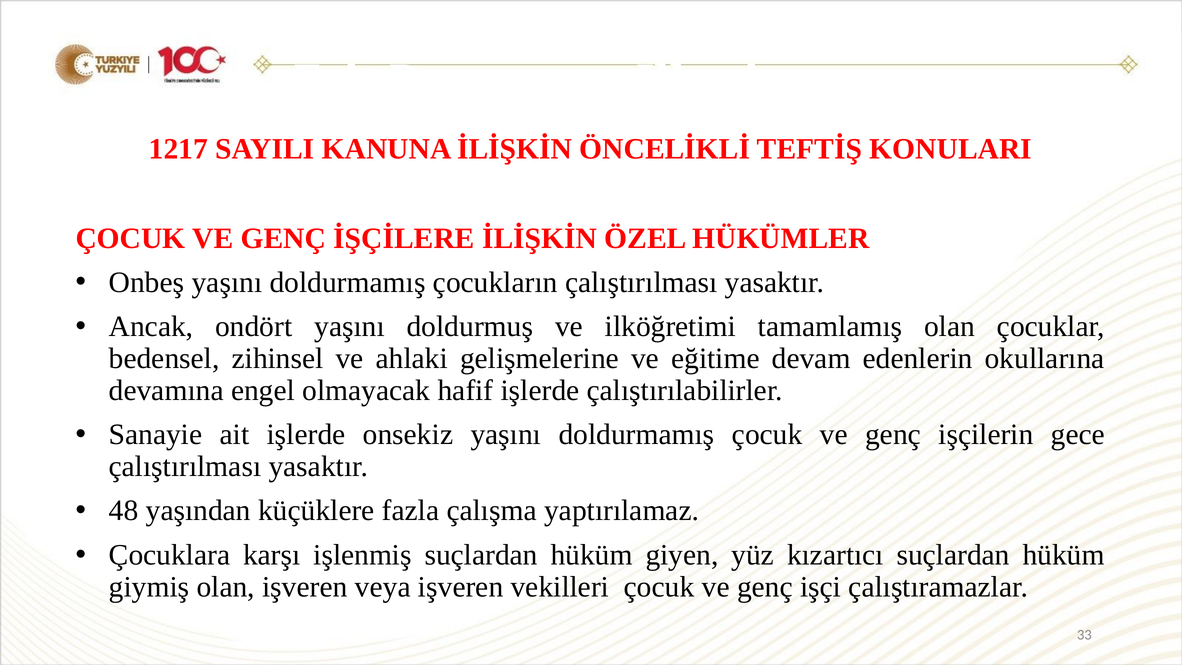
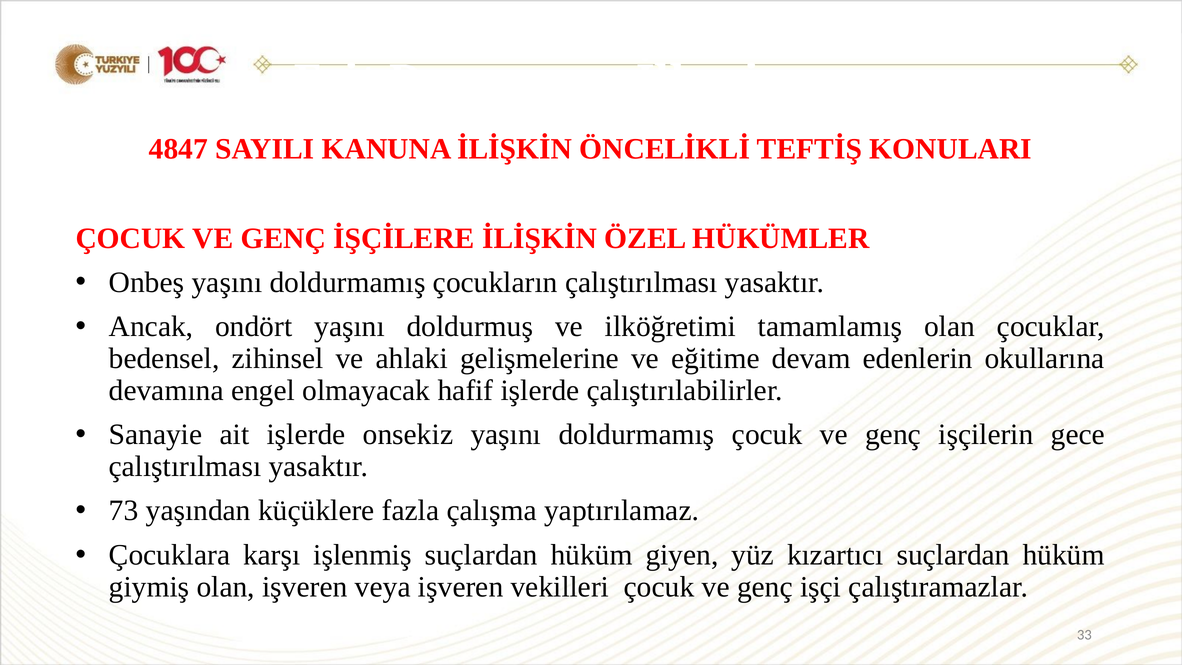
1217: 1217 -> 4847 (178, 149)
48: 48 -> 73 (124, 511)
